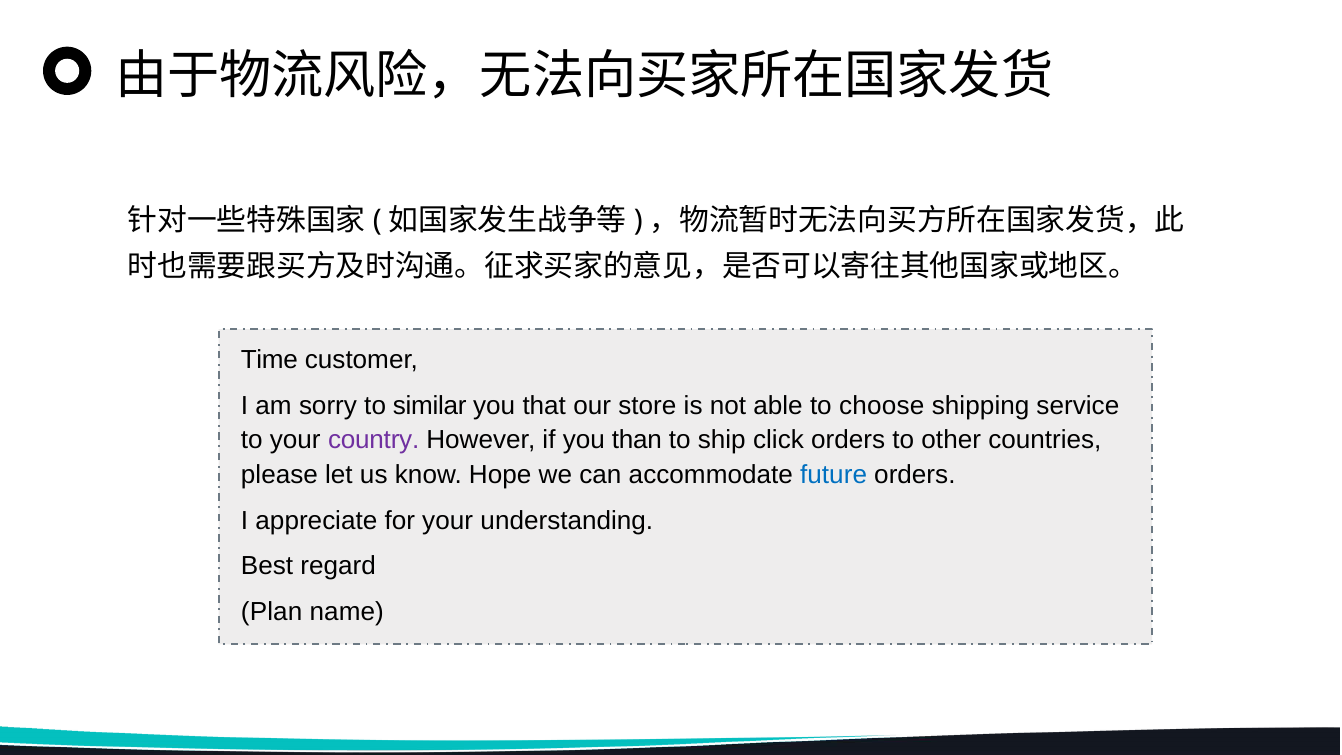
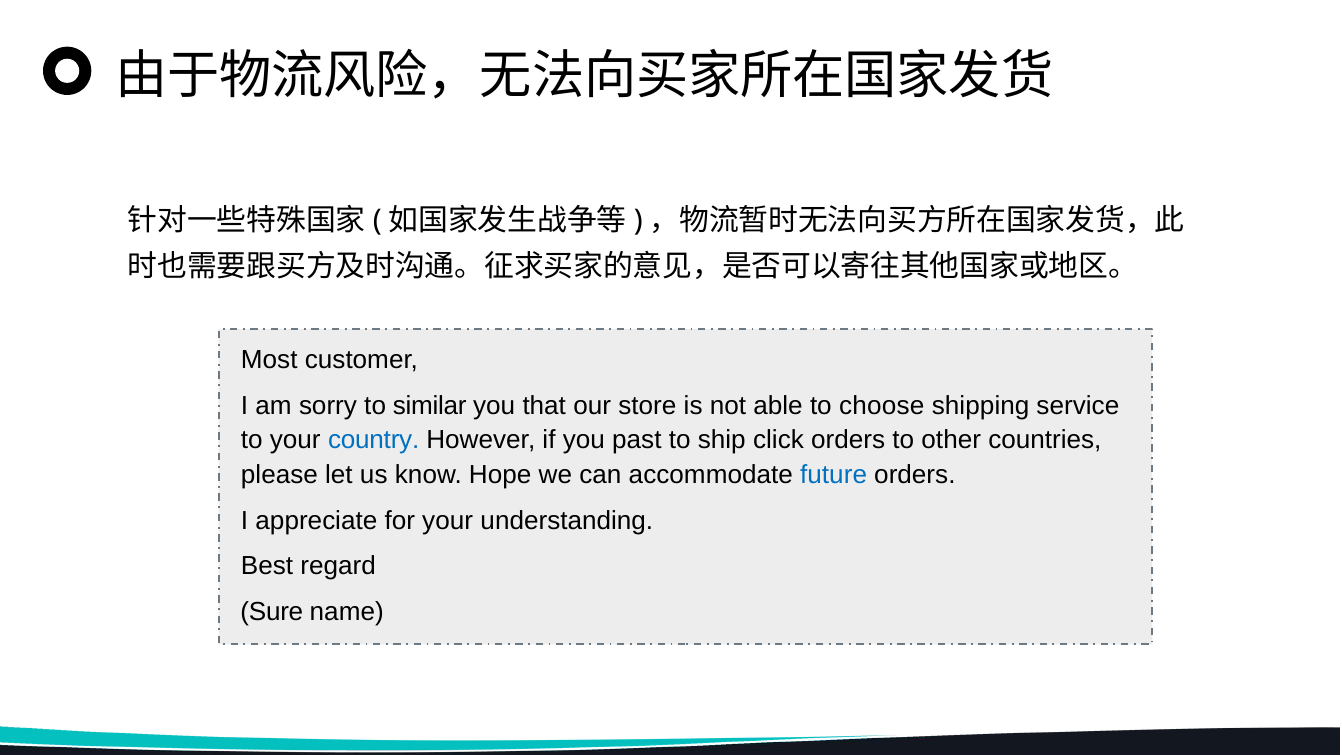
Time: Time -> Most (269, 360)
country colour: purple -> blue (374, 440)
than: than -> past (637, 440)
Plan: Plan -> Sure (272, 612)
